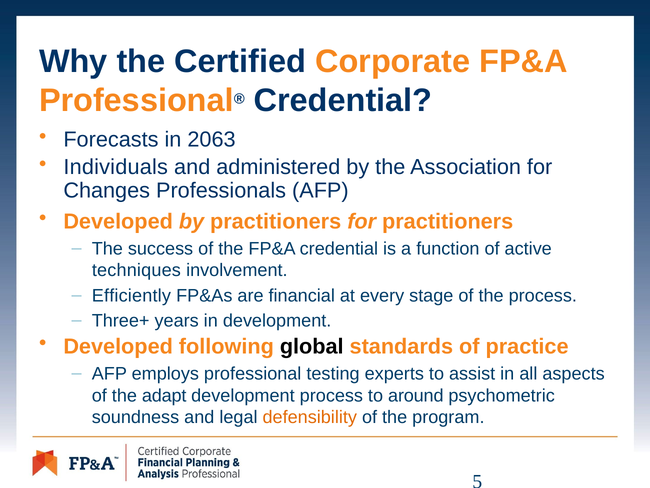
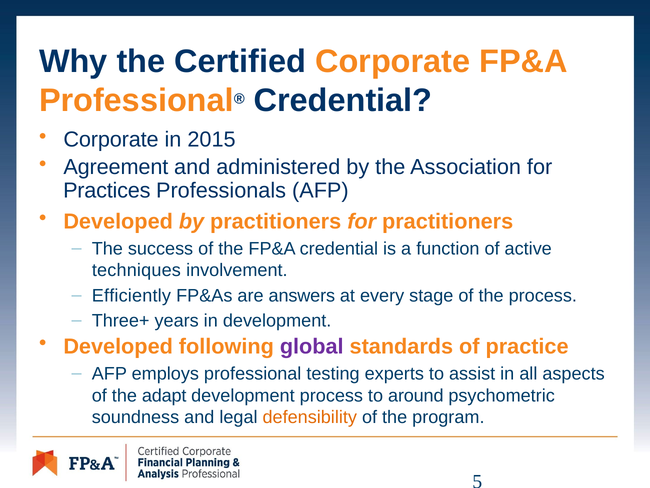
Forecasts: Forecasts -> Corporate (111, 139)
2063: 2063 -> 2015 (212, 139)
Individuals: Individuals -> Agreement (116, 167)
Changes: Changes -> Practices (107, 191)
financial: financial -> answers (302, 295)
global colour: black -> purple (312, 346)
